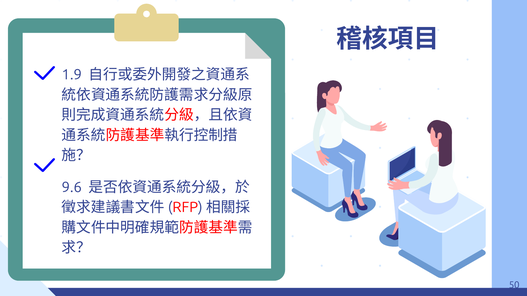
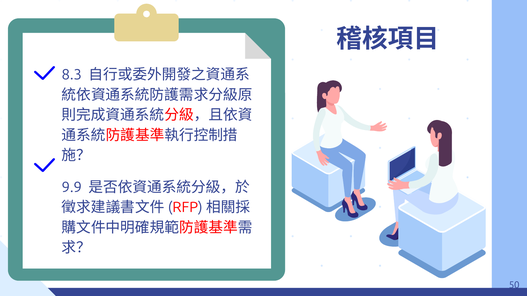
1.9: 1.9 -> 8.3 (72, 75)
9.6: 9.6 -> 9.9 (72, 188)
